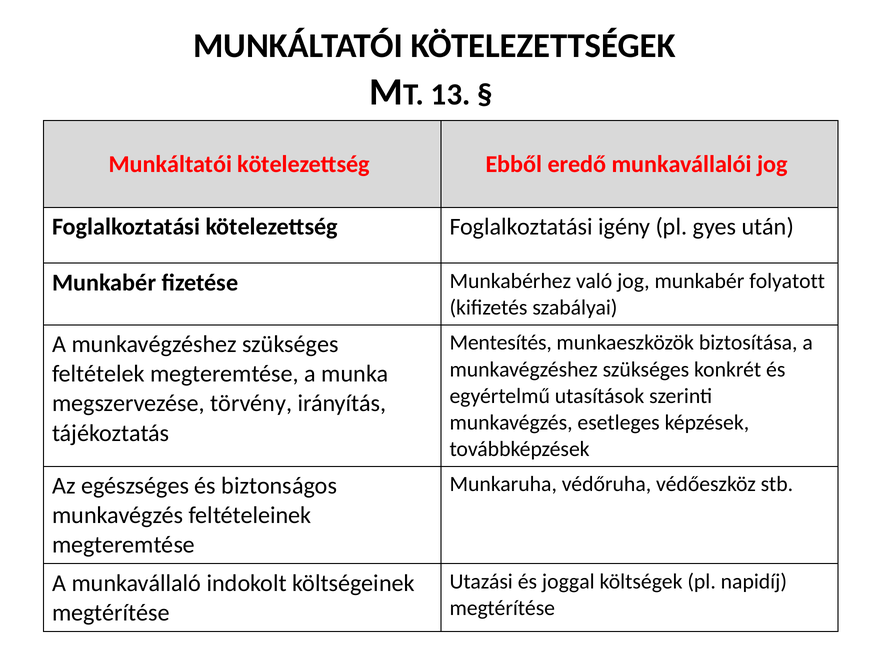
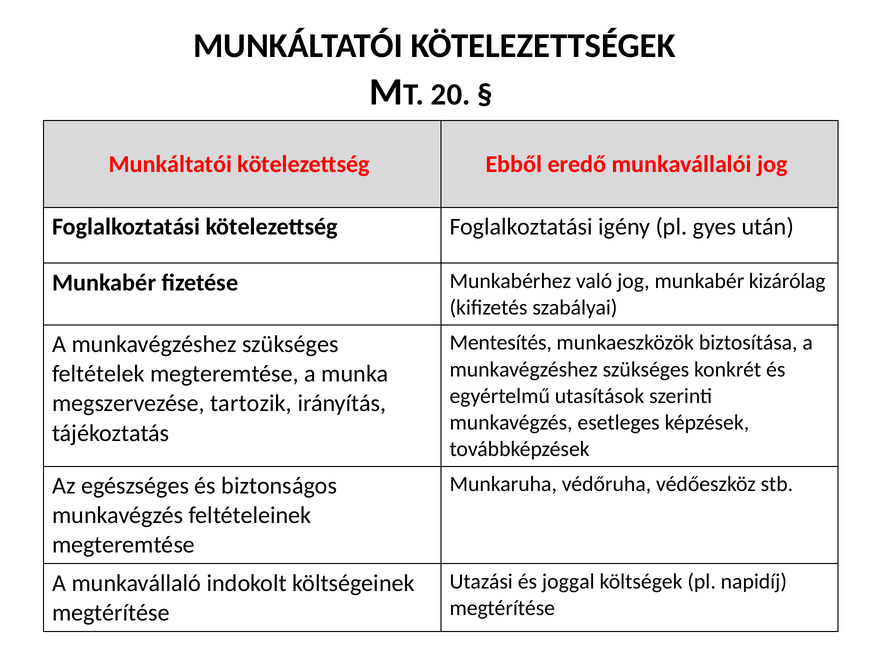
13: 13 -> 20 (451, 94)
folyatott: folyatott -> kizárólag (787, 281)
törvény: törvény -> tartozik (251, 403)
